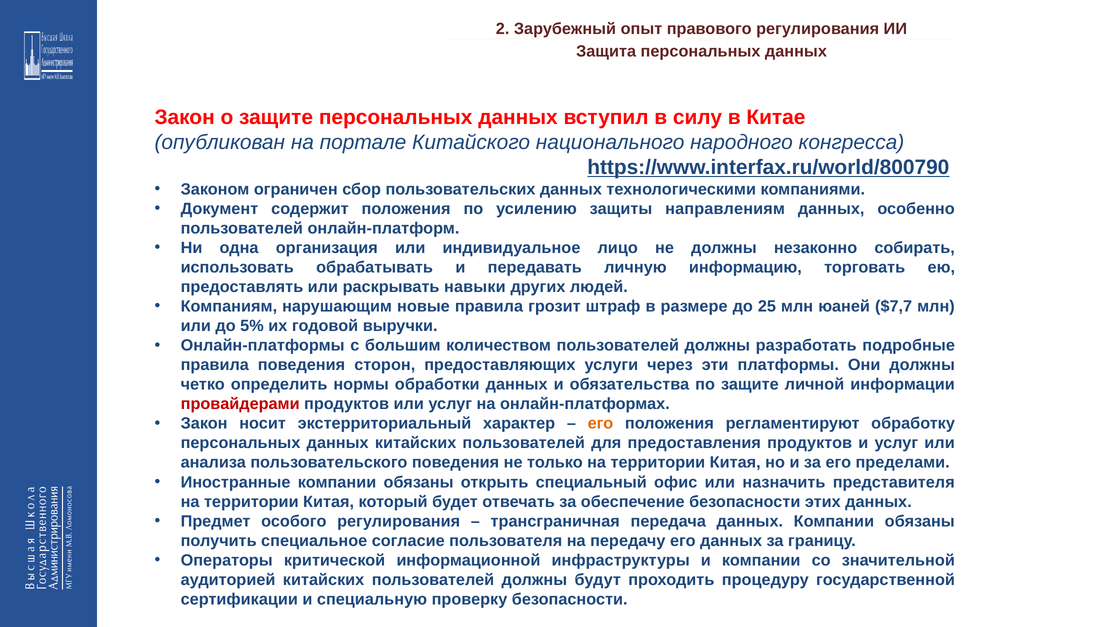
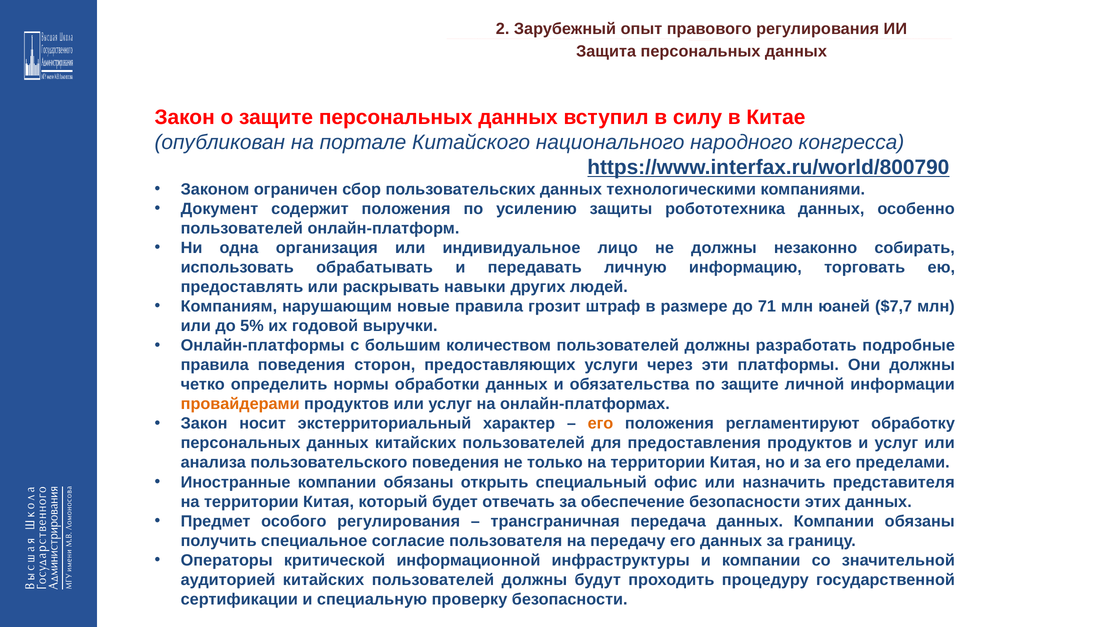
направлениям: направлениям -> робототехника (725, 209)
25: 25 -> 71 (767, 306)
провайдерами colour: red -> orange (240, 404)
